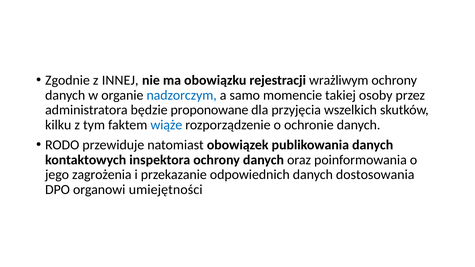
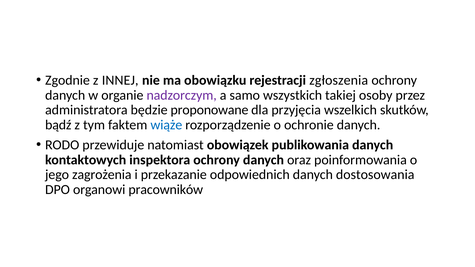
wrażliwym: wrażliwym -> zgłoszenia (339, 80)
nadzorczym colour: blue -> purple (182, 95)
momencie: momencie -> wszystkich (293, 95)
kilku: kilku -> bądź (58, 125)
umiejętności: umiejętności -> pracowników (166, 190)
